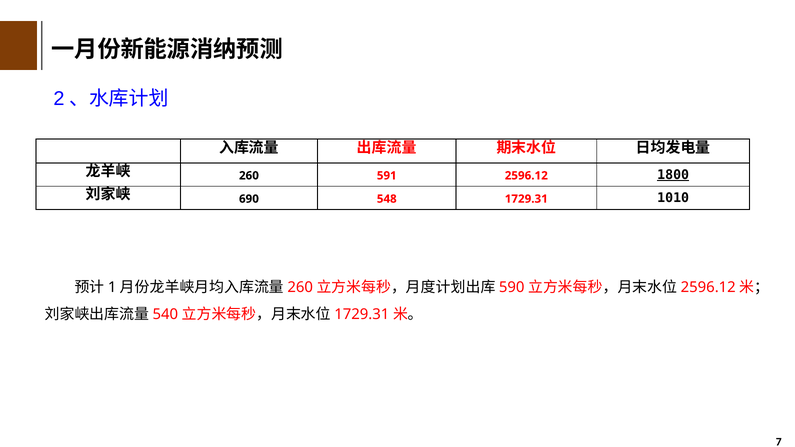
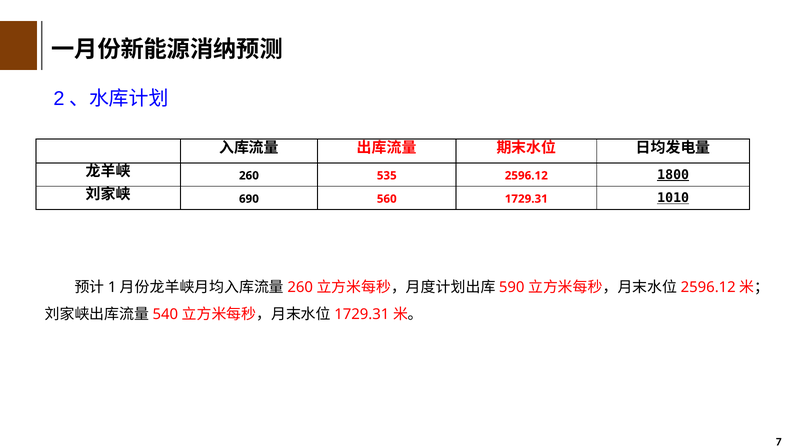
591: 591 -> 535 (387, 176)
548: 548 -> 560 (387, 199)
1010 underline: none -> present (673, 198)
